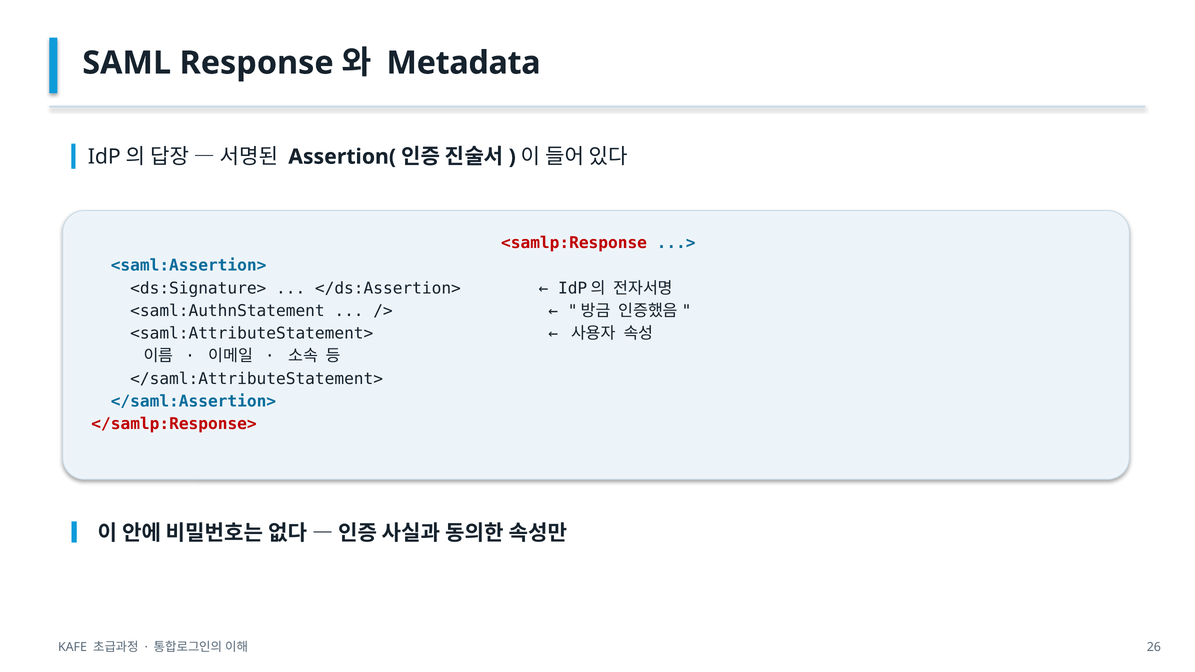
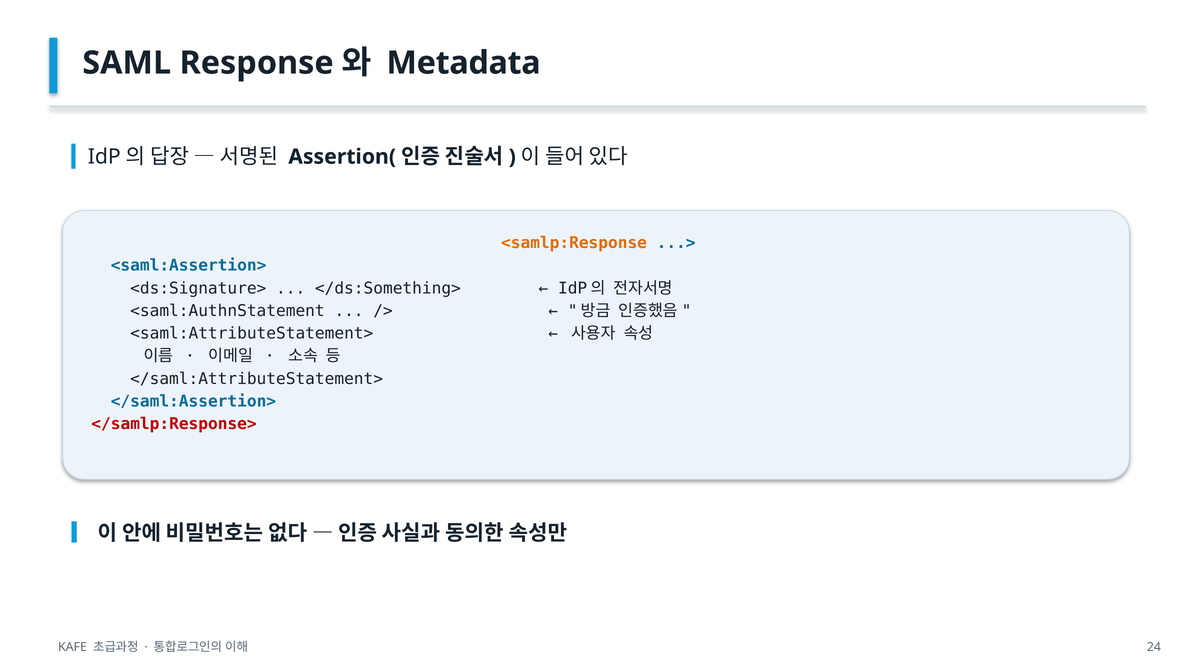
<samlp:Response colour: red -> orange (574, 243)
</ds:Assertion>: </ds:Assertion> -> </ds:Something> (388, 288)
26: 26 -> 24 (1154, 647)
